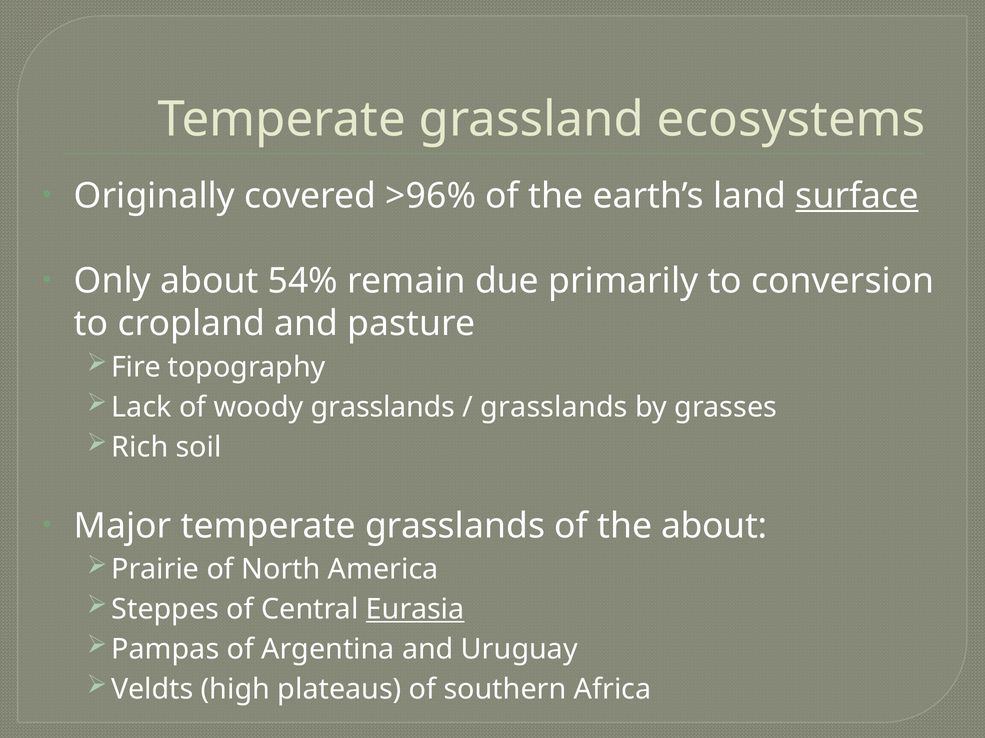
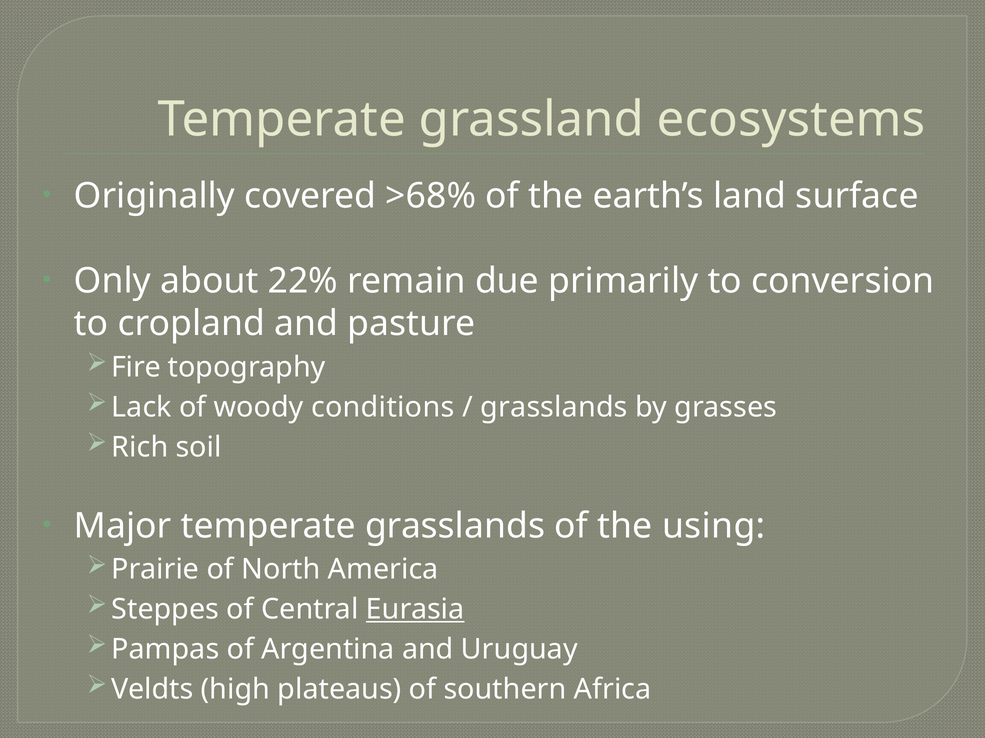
>96%: >96% -> >68% (431, 196)
surface underline: present -> none (857, 196)
54%: 54% -> 22% (303, 281)
woody grasslands: grasslands -> conditions (383, 408)
the about: about -> using (714, 526)
